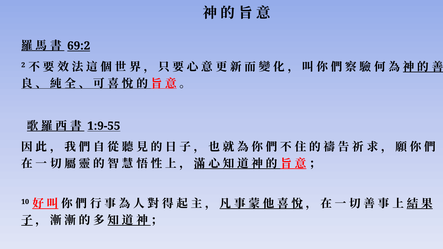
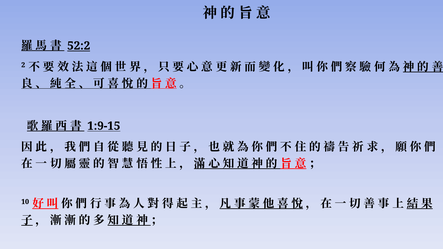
69:2: 69:2 -> 52:2 (79, 46)
1:9-55: 1:9-55 -> 1:9-15 (104, 126)
